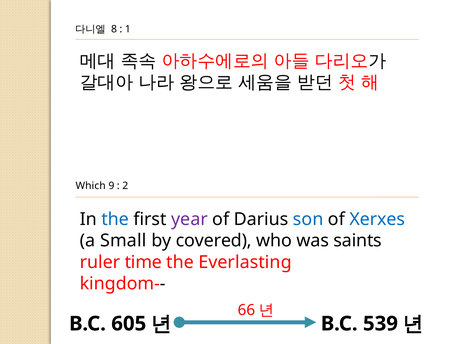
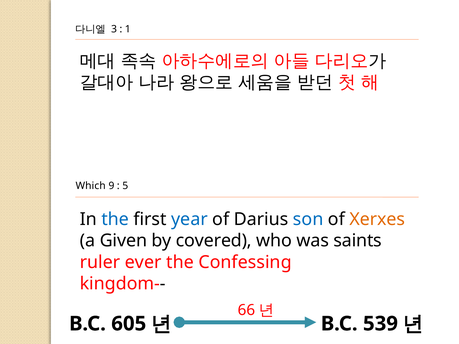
8: 8 -> 3 (114, 29)
2: 2 -> 5 (125, 186)
year colour: purple -> blue (189, 219)
Xerxes colour: blue -> orange (377, 219)
Small: Small -> Given (123, 241)
time: time -> ever (143, 262)
Everlasting: Everlasting -> Confessing (245, 262)
